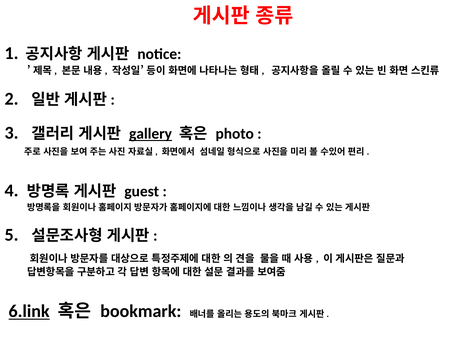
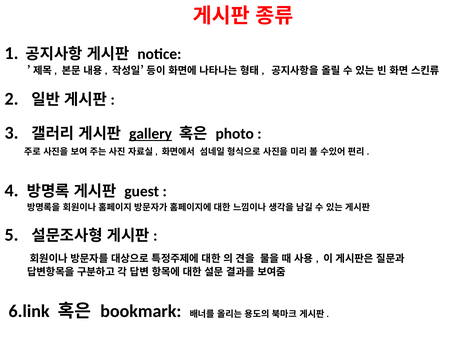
6.link underline: present -> none (29, 311)
